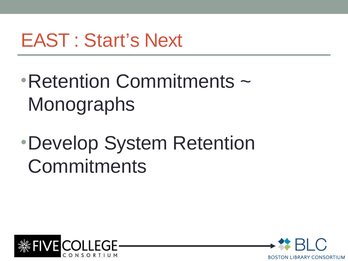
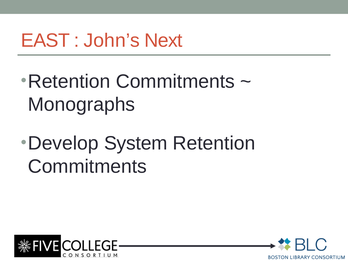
Start’s: Start’s -> John’s (112, 41)
